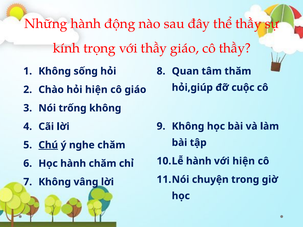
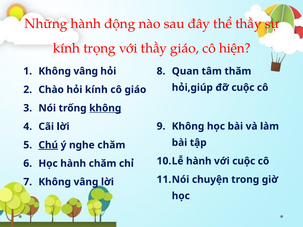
cô thầy: thầy -> hiện (235, 48)
sống: sống -> vâng (86, 71)
hỏi hiện: hiện -> kính (96, 90)
không underline: none -> present (105, 108)
với hiện: hiện -> cuộc (244, 161)
